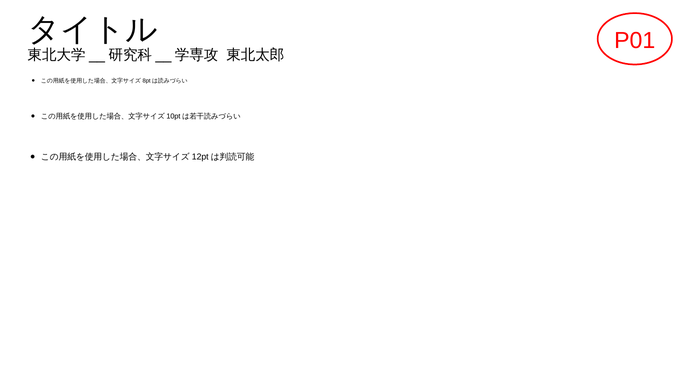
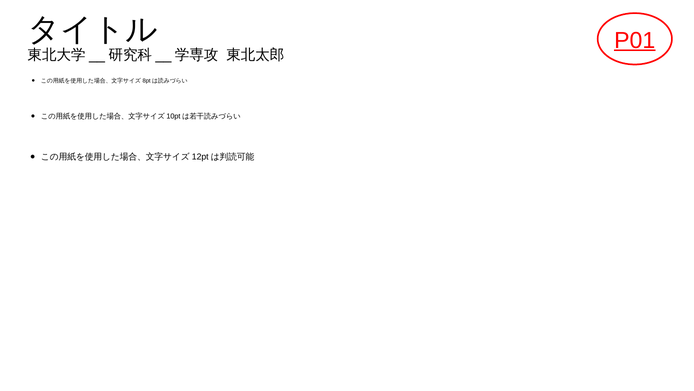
P01 underline: none -> present (635, 40)
